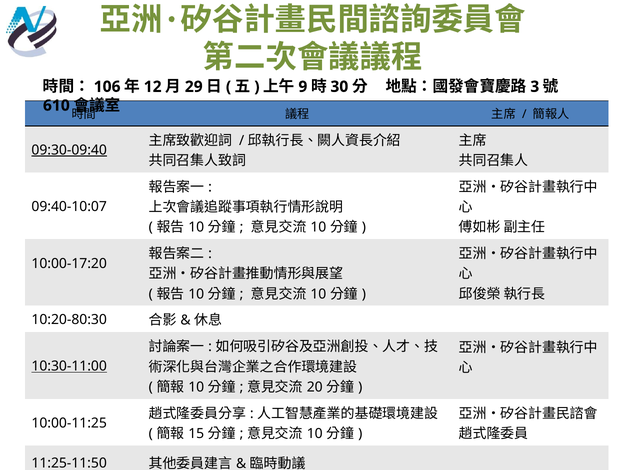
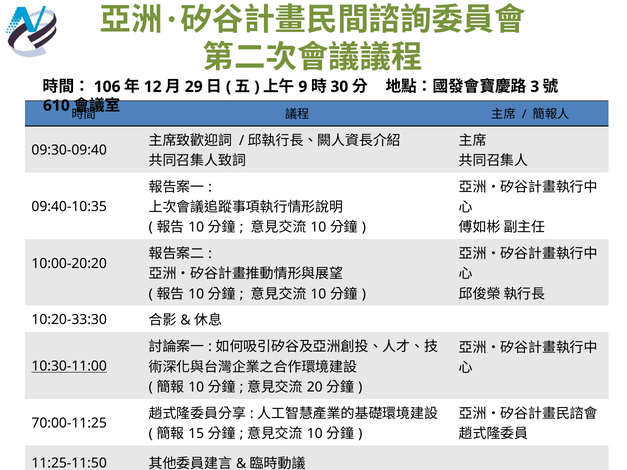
09:30-09:40 underline: present -> none (69, 150)
09:40-10:07: 09:40-10:07 -> 09:40-10:35 (69, 207)
10:00-17:20: 10:00-17:20 -> 10:00-20:20 (69, 264)
10:20-80:30: 10:20-80:30 -> 10:20-33:30 (69, 320)
10:00-11:25: 10:00-11:25 -> 70:00-11:25 (69, 423)
